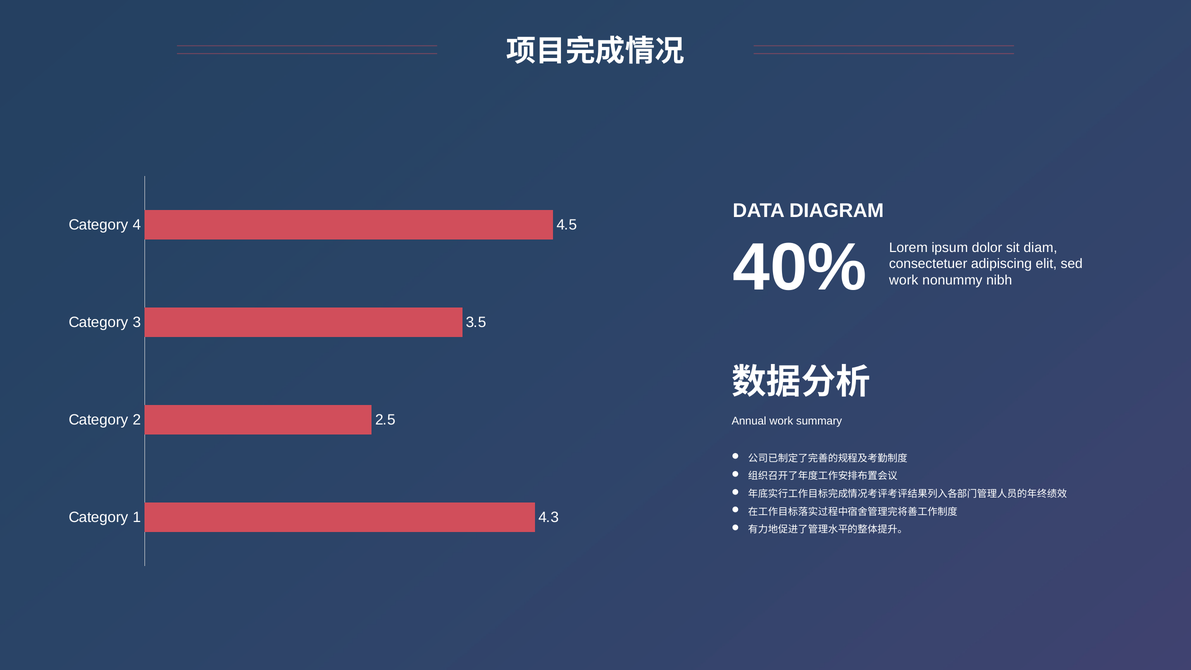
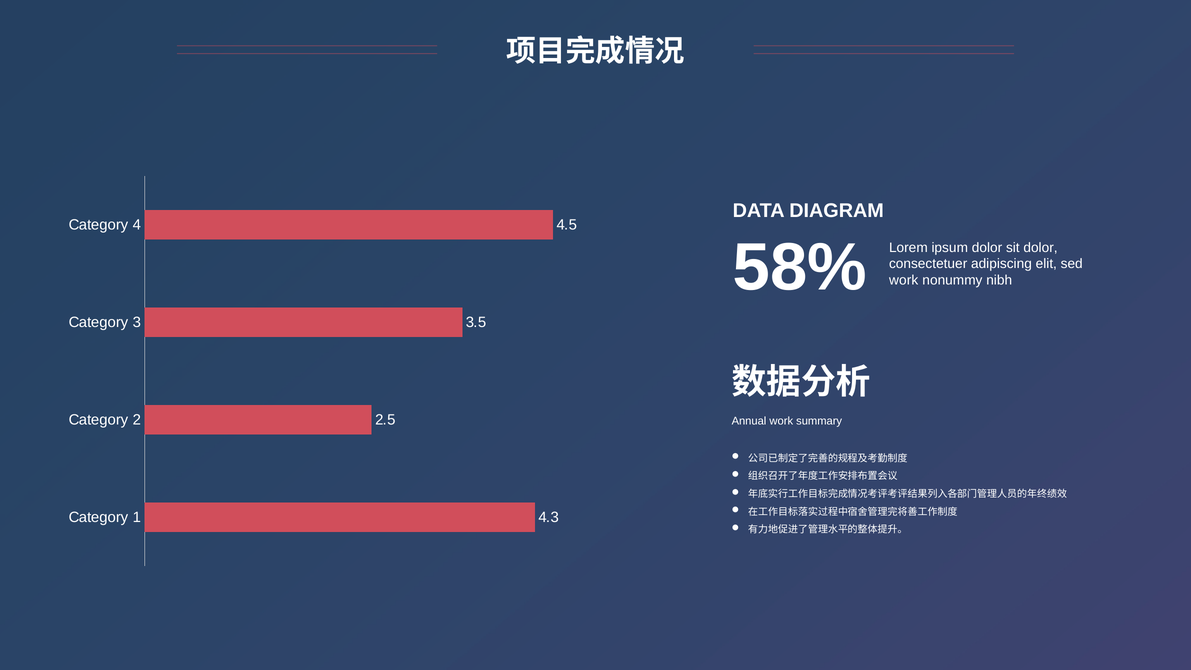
40%: 40% -> 58% (800, 267)
sit diam: diam -> dolor (1041, 248)
